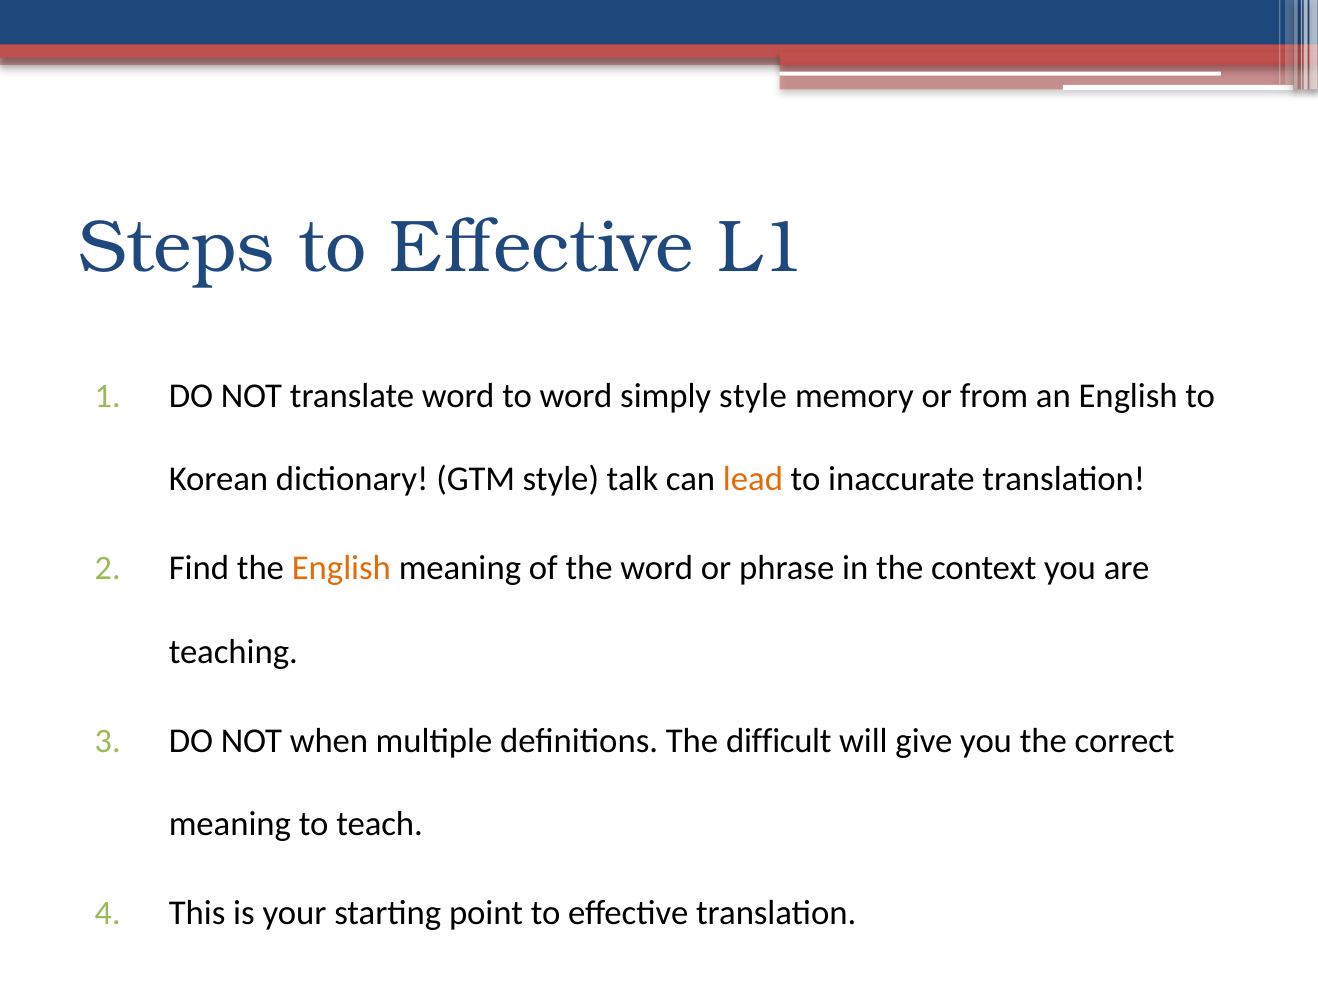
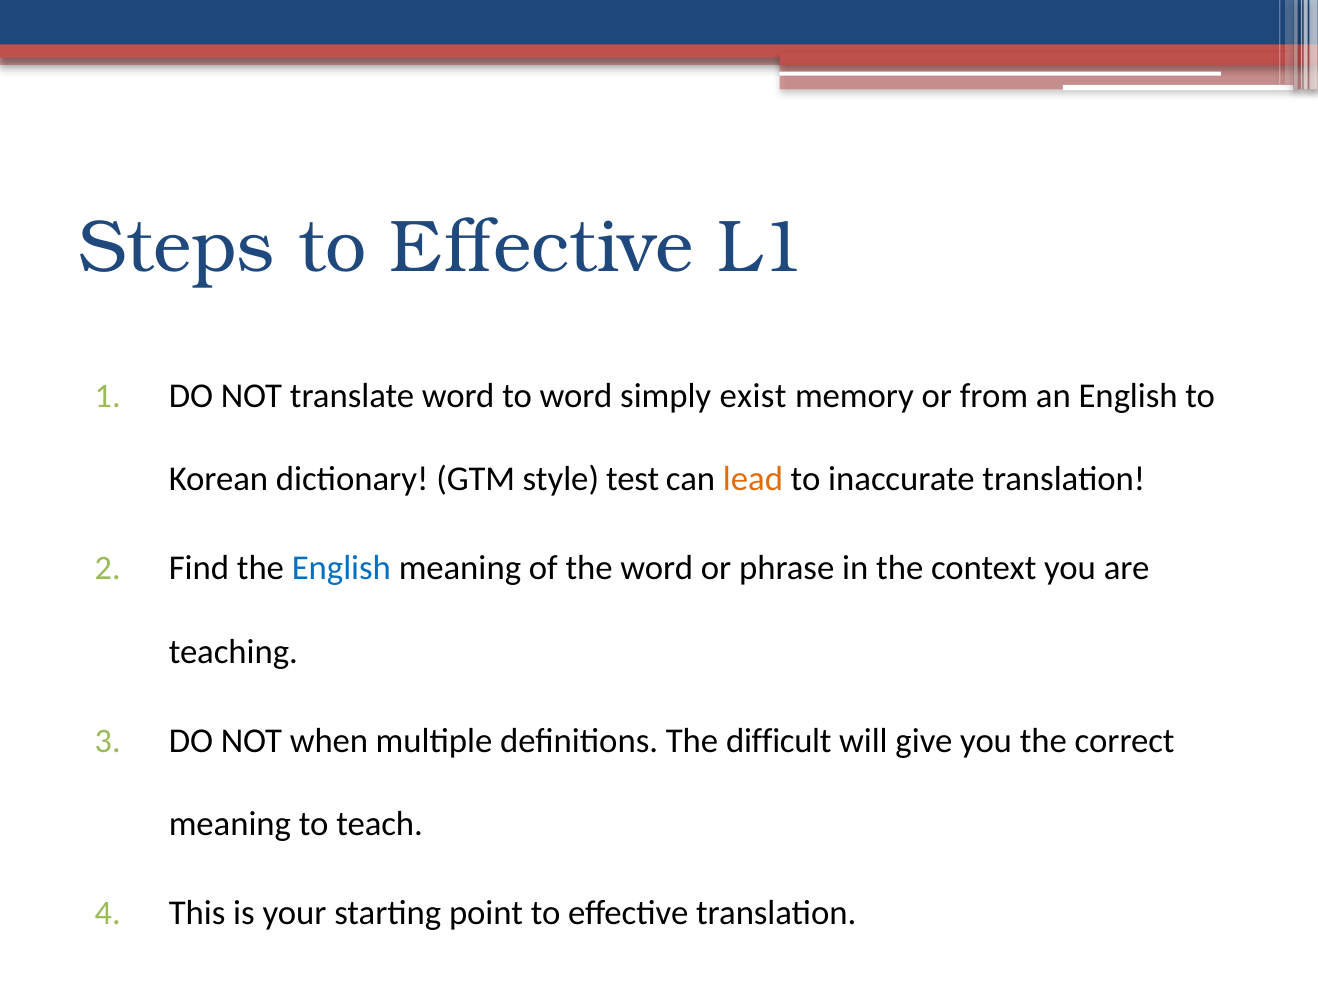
simply style: style -> exist (753, 396)
talk: talk -> test (633, 479)
English colour: orange -> blue (341, 568)
